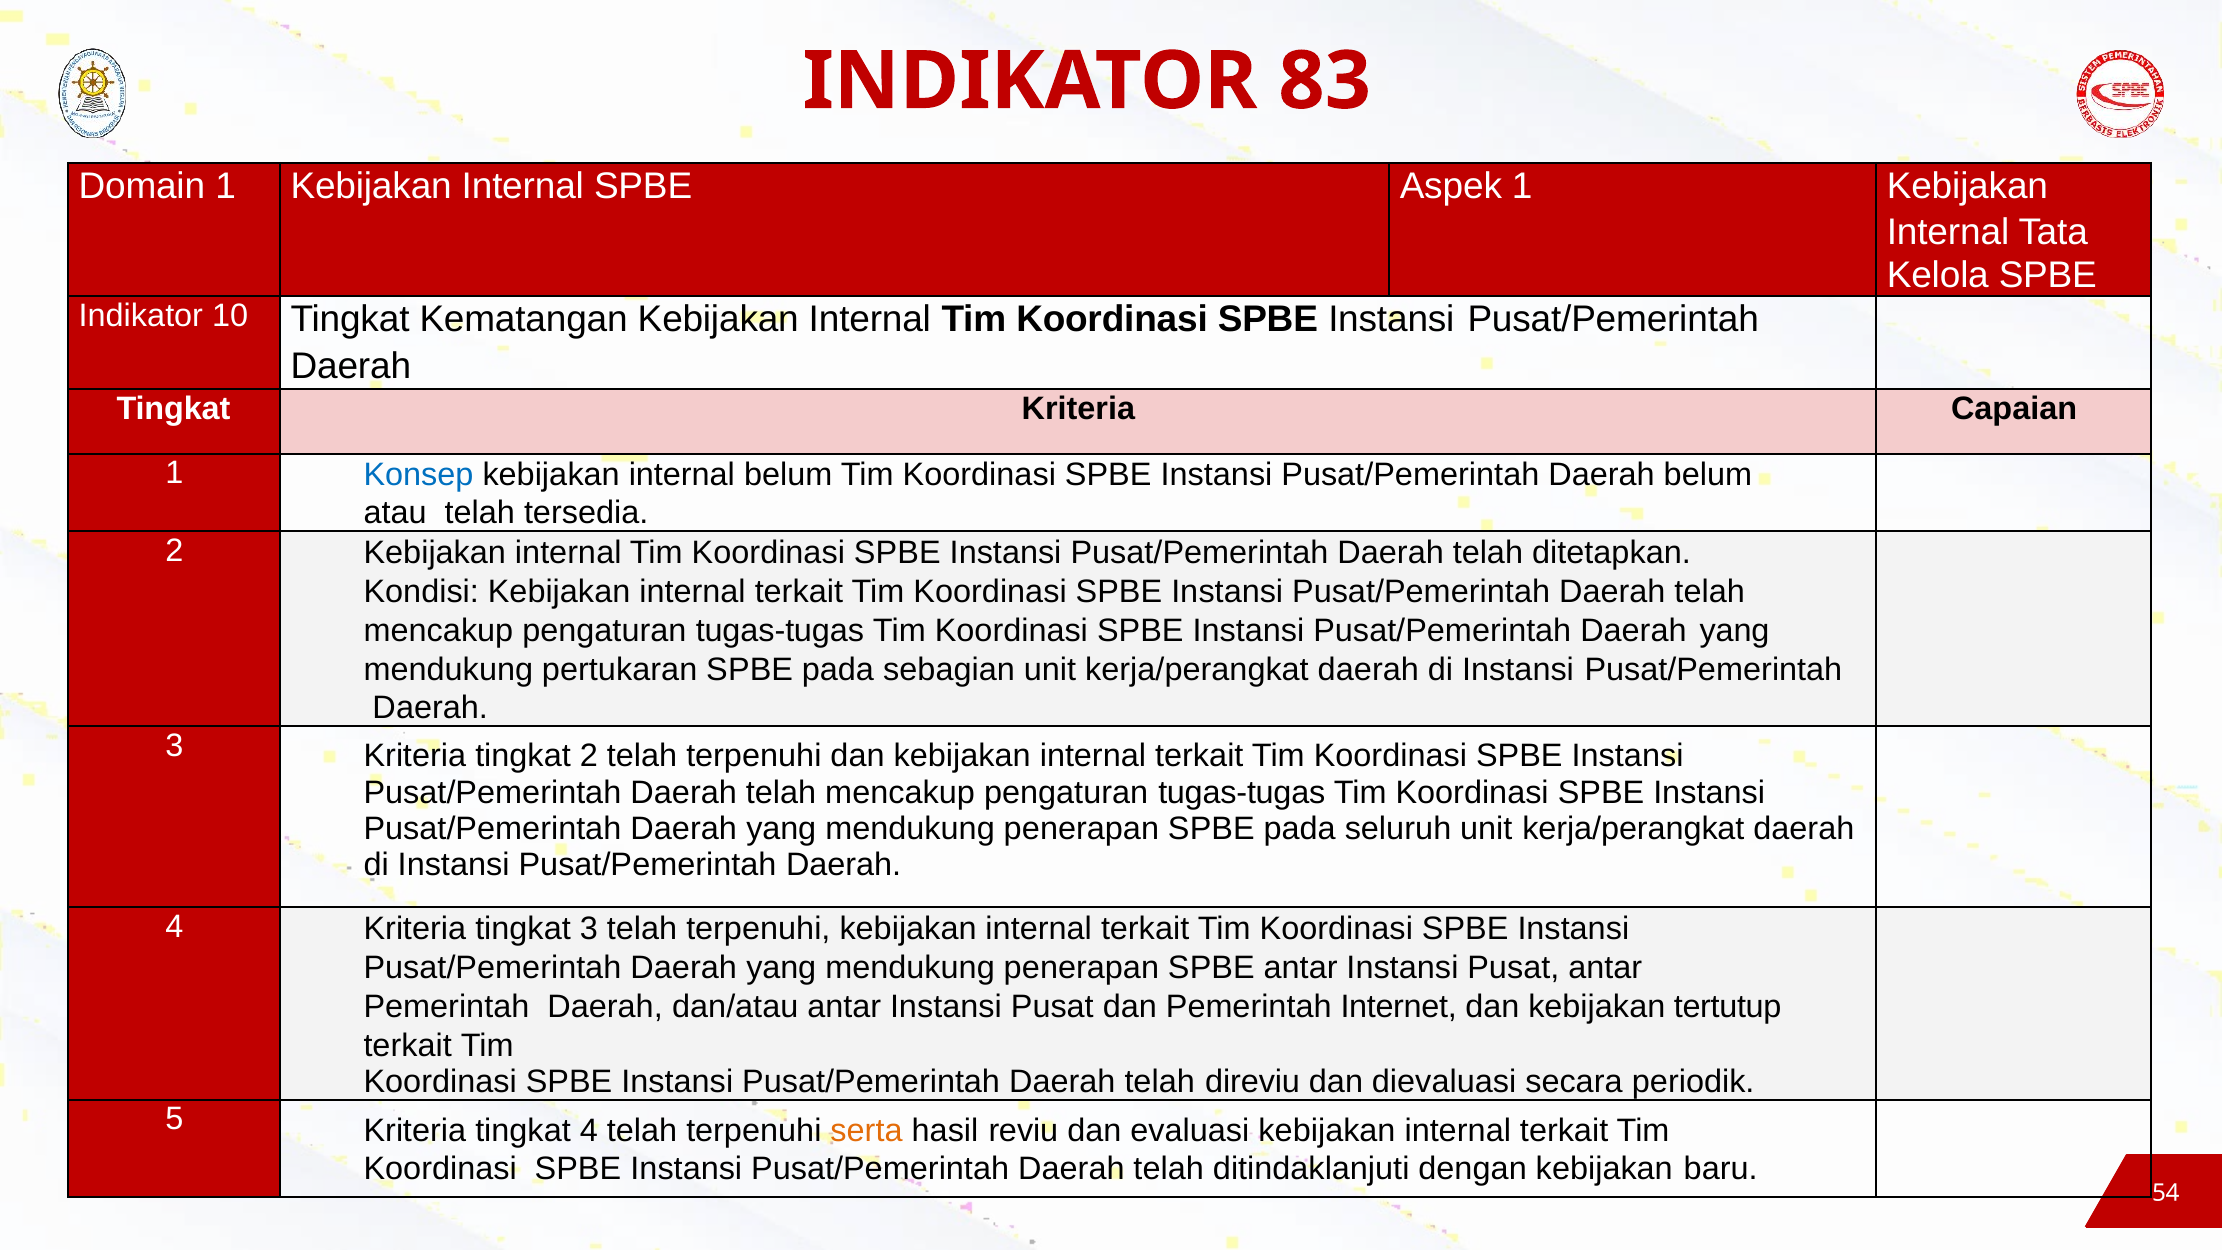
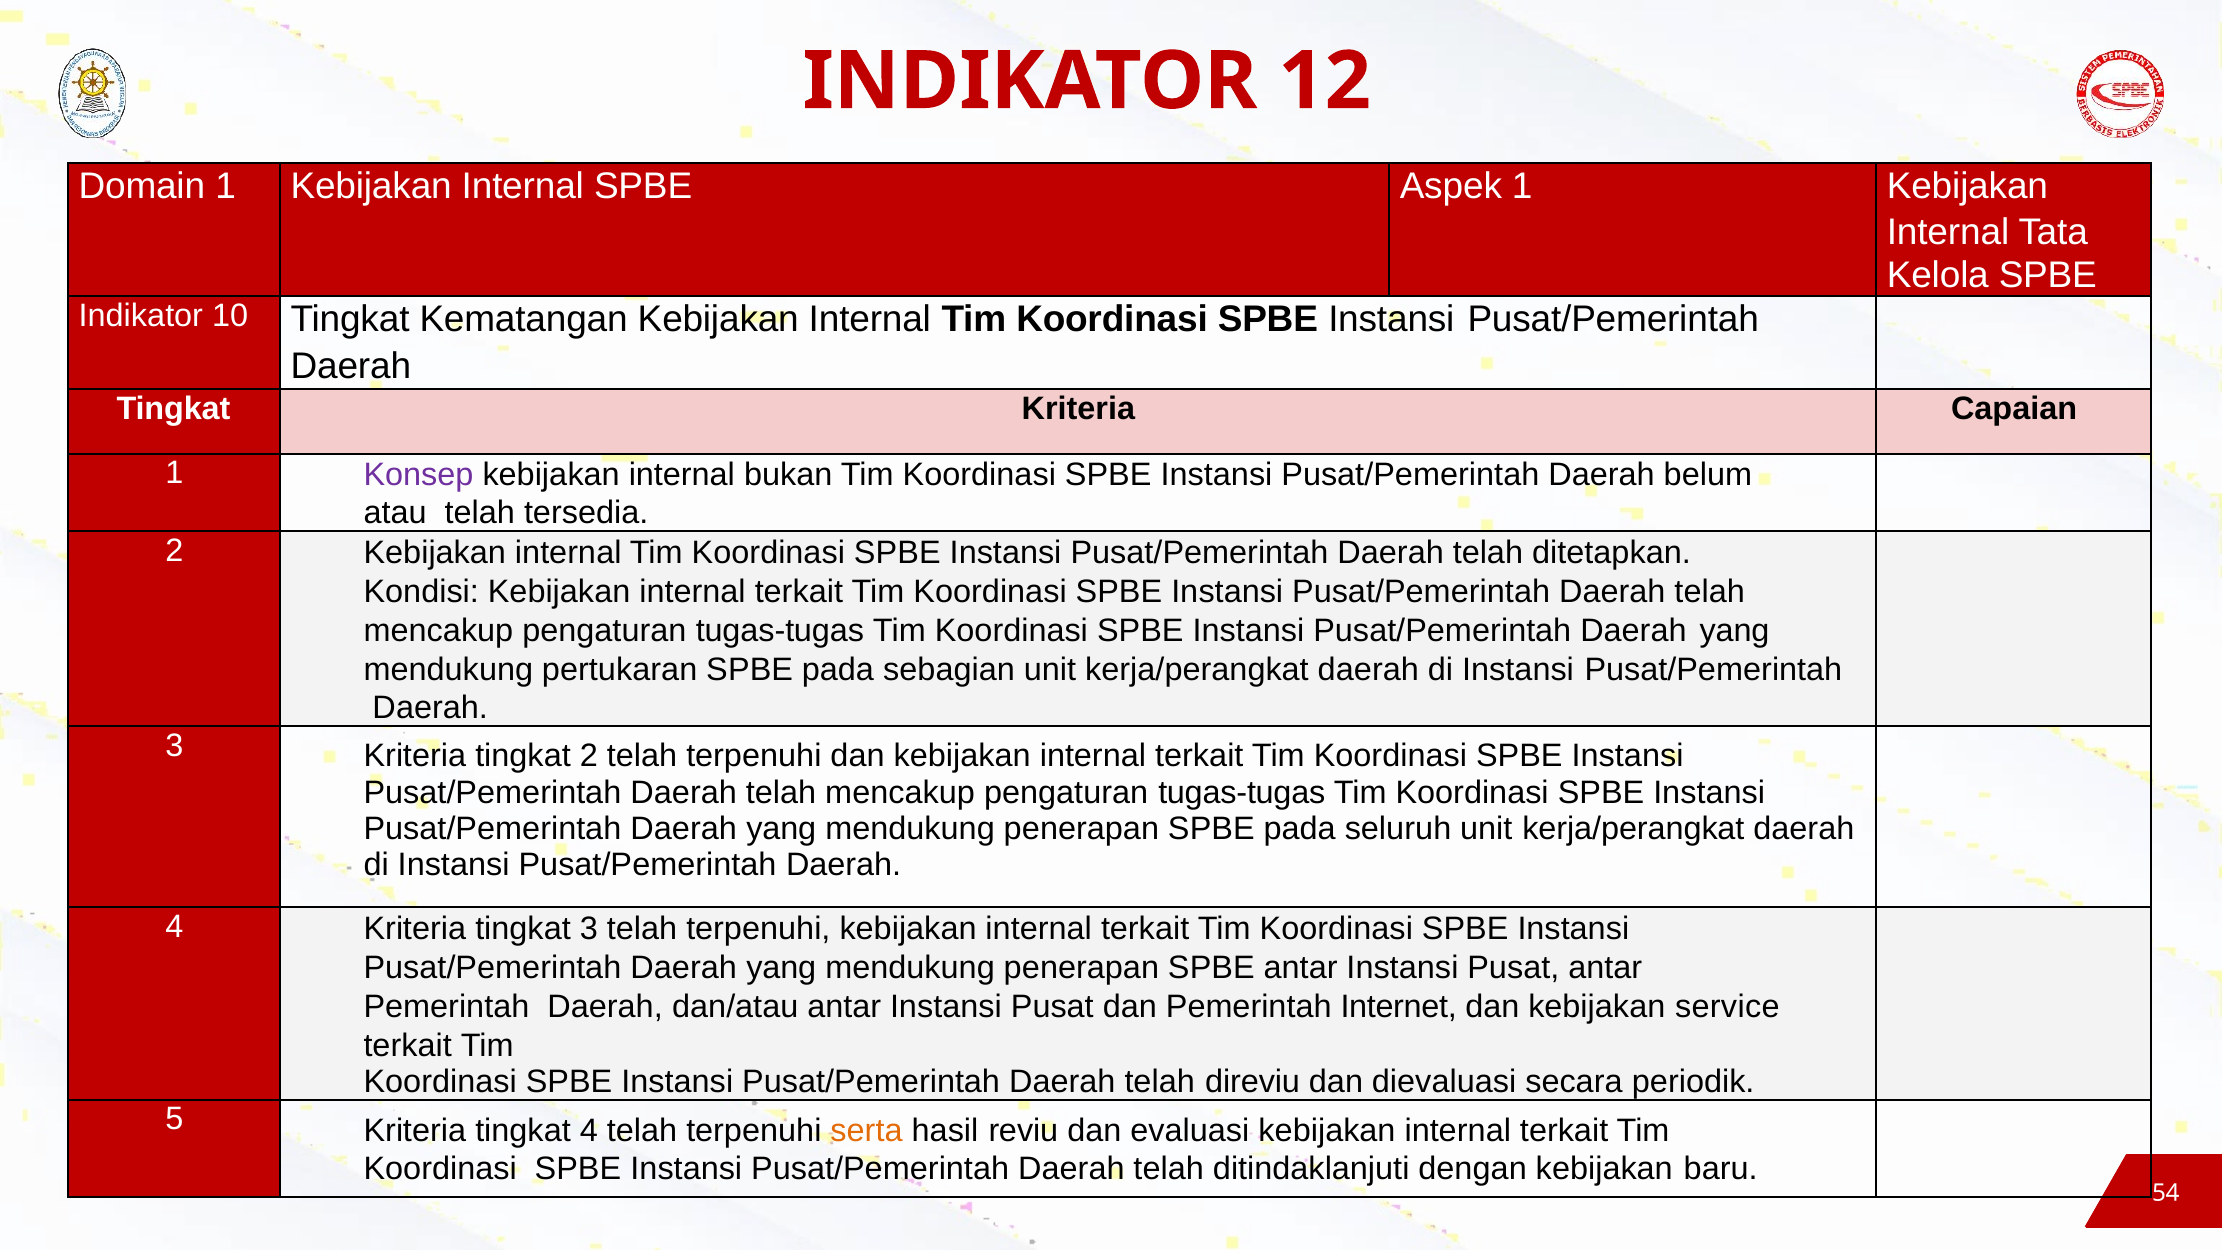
83: 83 -> 12 (1325, 81)
Konsep colour: blue -> purple (419, 475)
internal belum: belum -> bukan (788, 475)
tertutup: tertutup -> service (1727, 1007)
